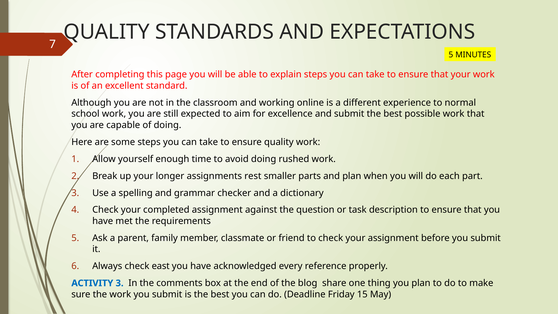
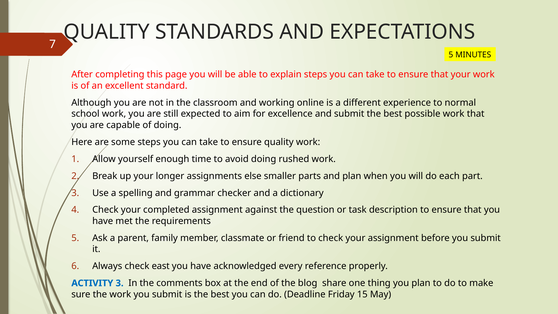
rest: rest -> else (253, 176)
